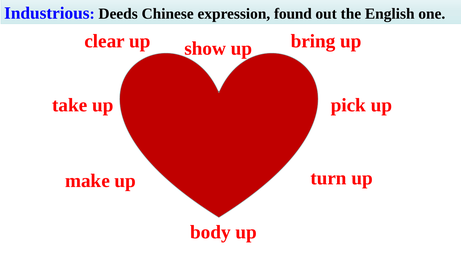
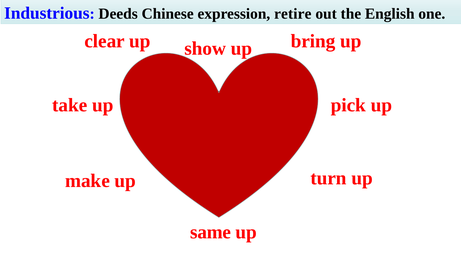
found: found -> retire (293, 14)
body: body -> same (211, 232)
